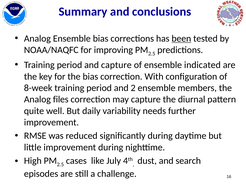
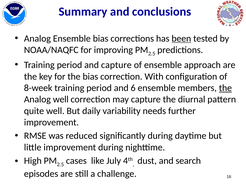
indicated: indicated -> approach (202, 65)
2: 2 -> 6 (133, 88)
the underline: none -> present (225, 88)
Analog files: files -> well (61, 99)
